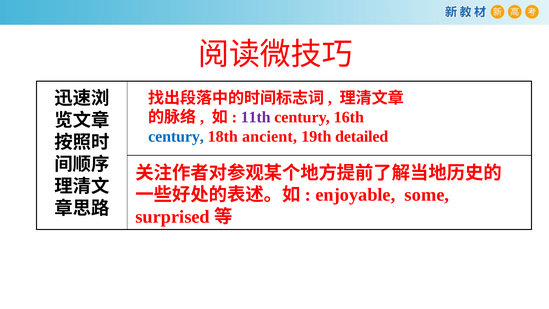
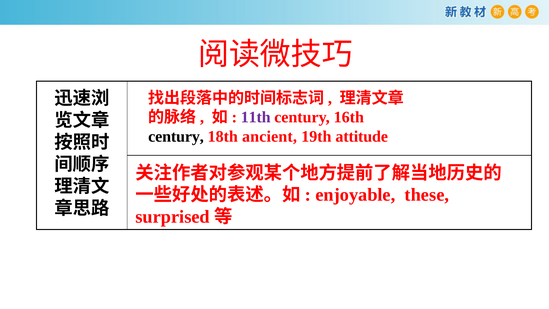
century colour: blue -> black (176, 137)
detailed: detailed -> attitude (362, 137)
some: some -> these (427, 195)
